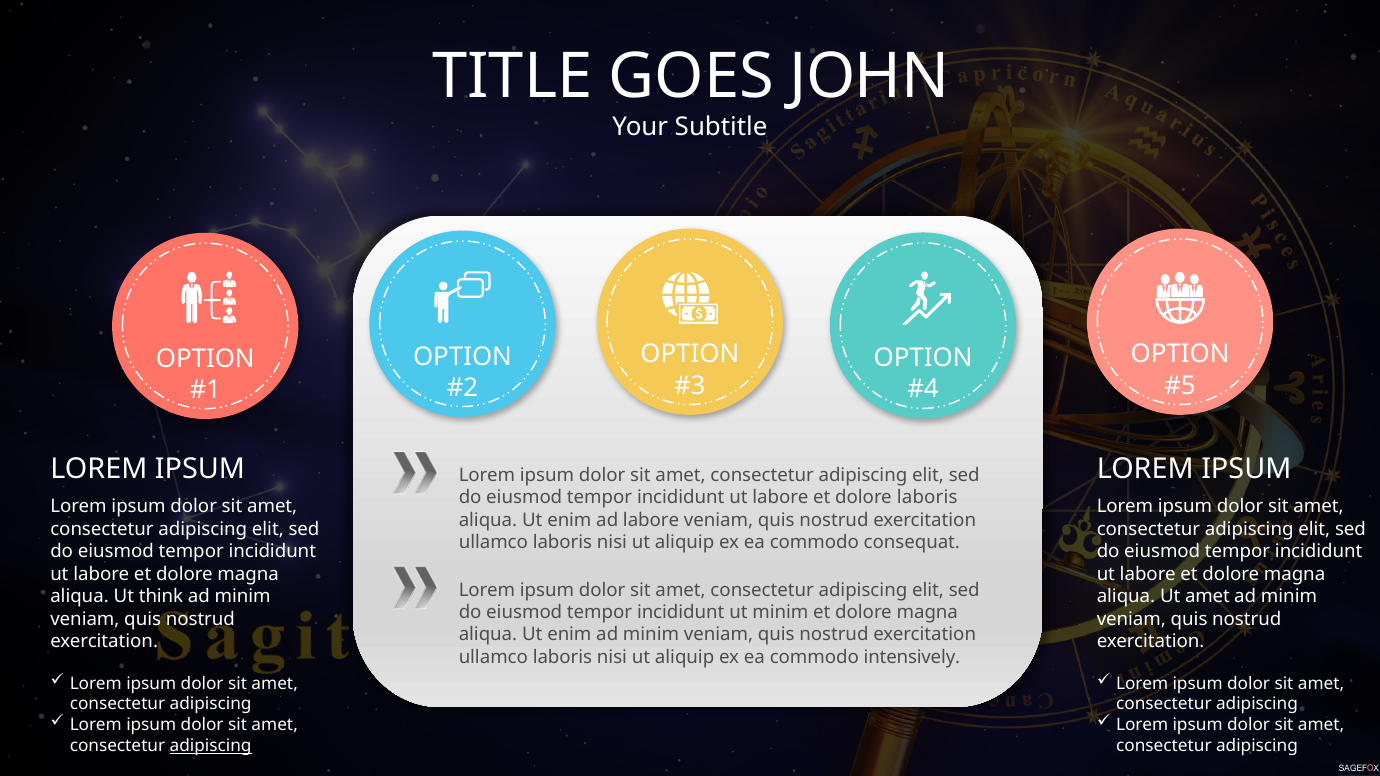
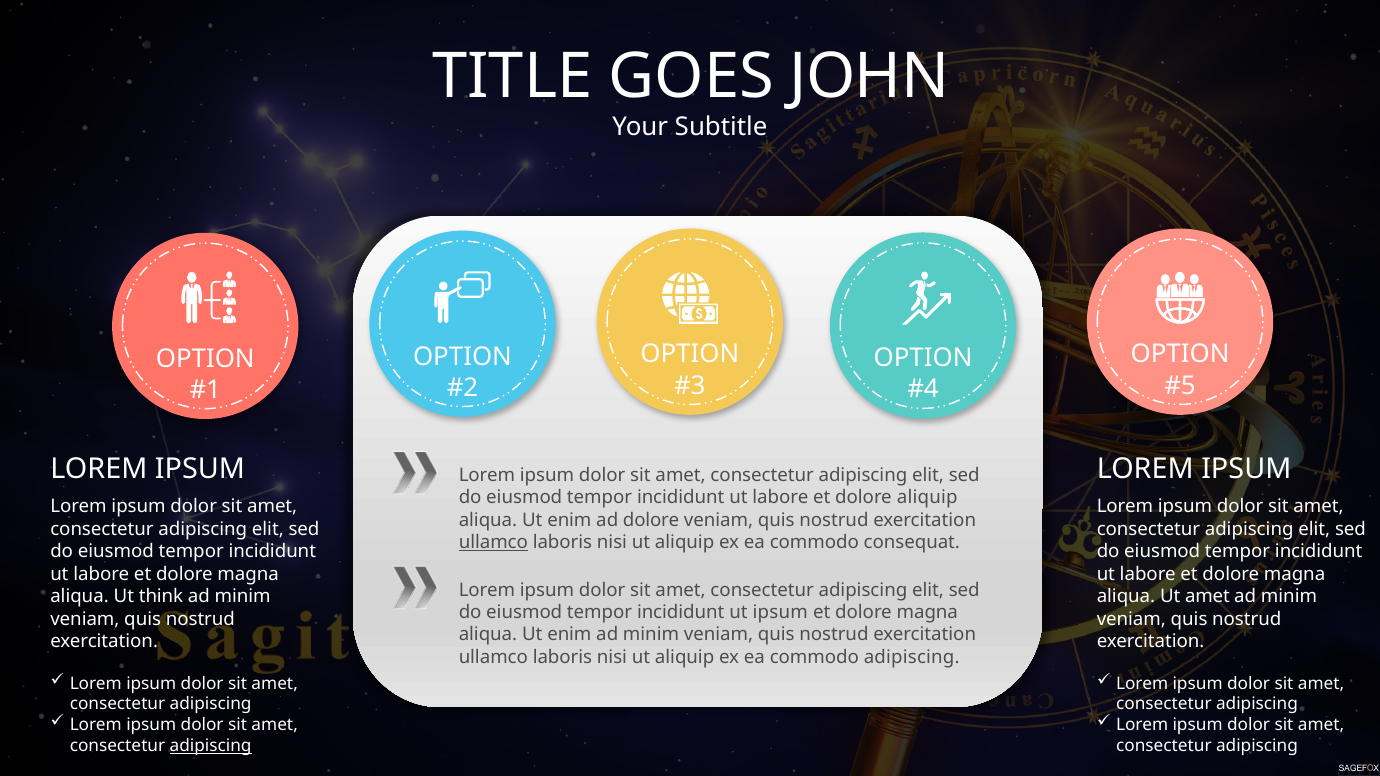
dolore laboris: laboris -> aliquip (927, 498)
ad labore: labore -> dolore (651, 520)
ullamco underline: none -> present (493, 543)
ut minim: minim -> ipsum (780, 613)
commodo intensively: intensively -> adipiscing (912, 657)
